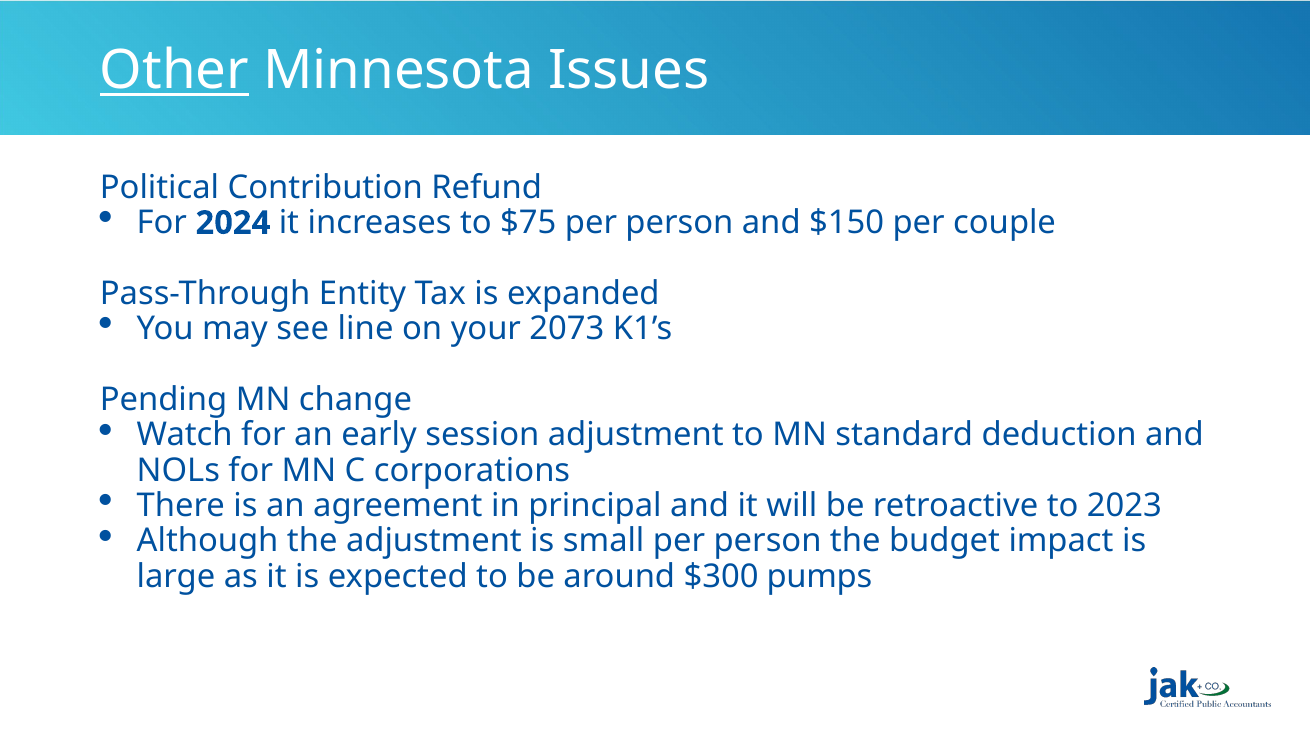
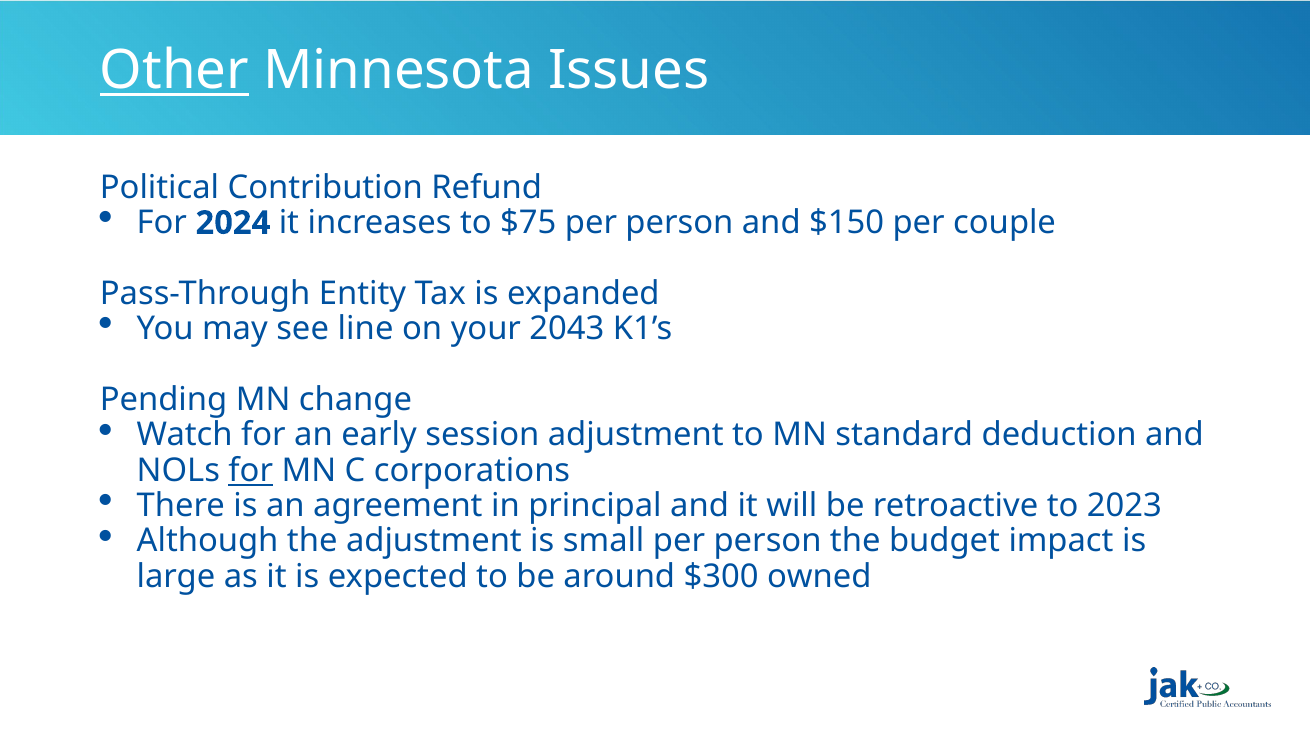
2073: 2073 -> 2043 (567, 329)
for underline: none -> present (251, 470)
pumps: pumps -> owned (819, 576)
